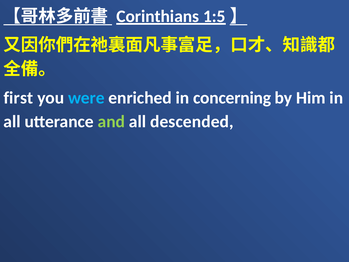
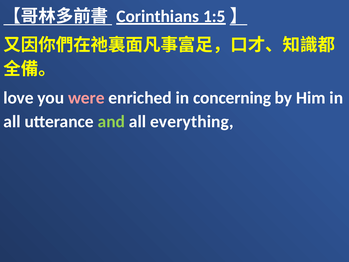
first: first -> love (19, 98)
were colour: light blue -> pink (86, 98)
descended: descended -> everything (192, 122)
